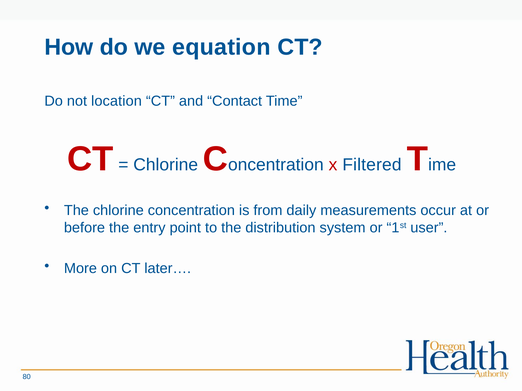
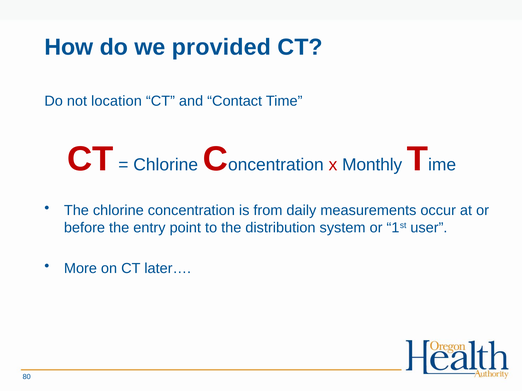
equation: equation -> provided (221, 47)
Filtered: Filtered -> Monthly (372, 165)
